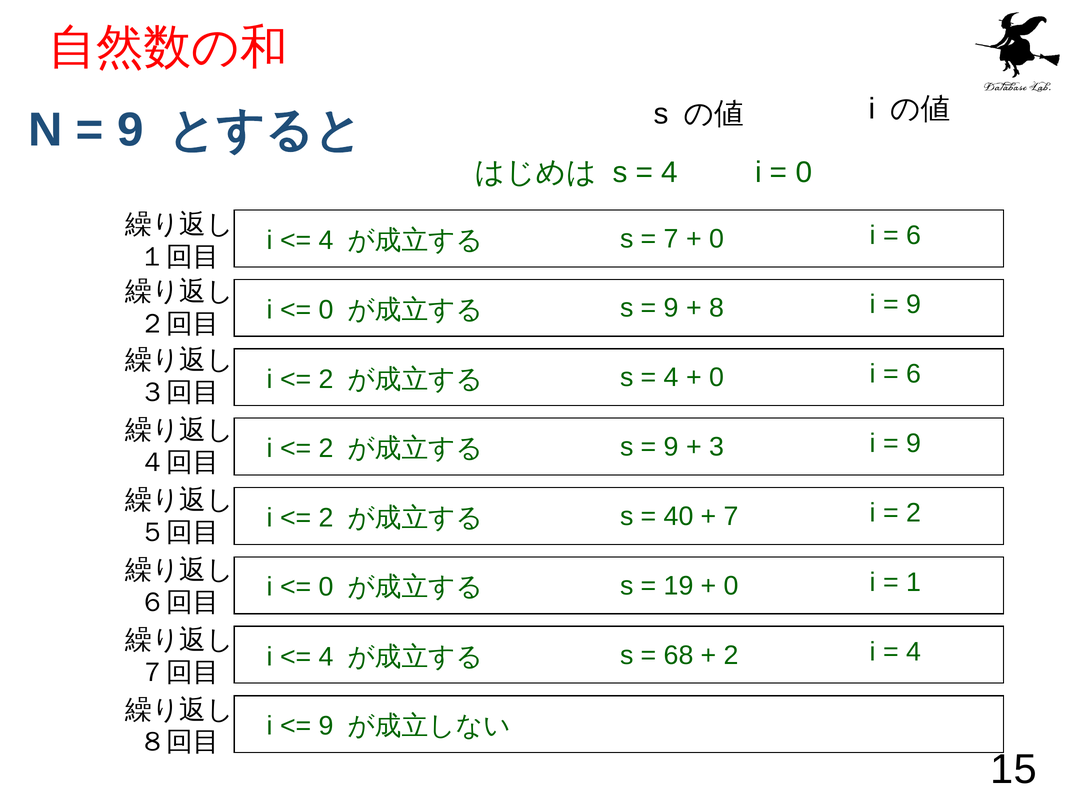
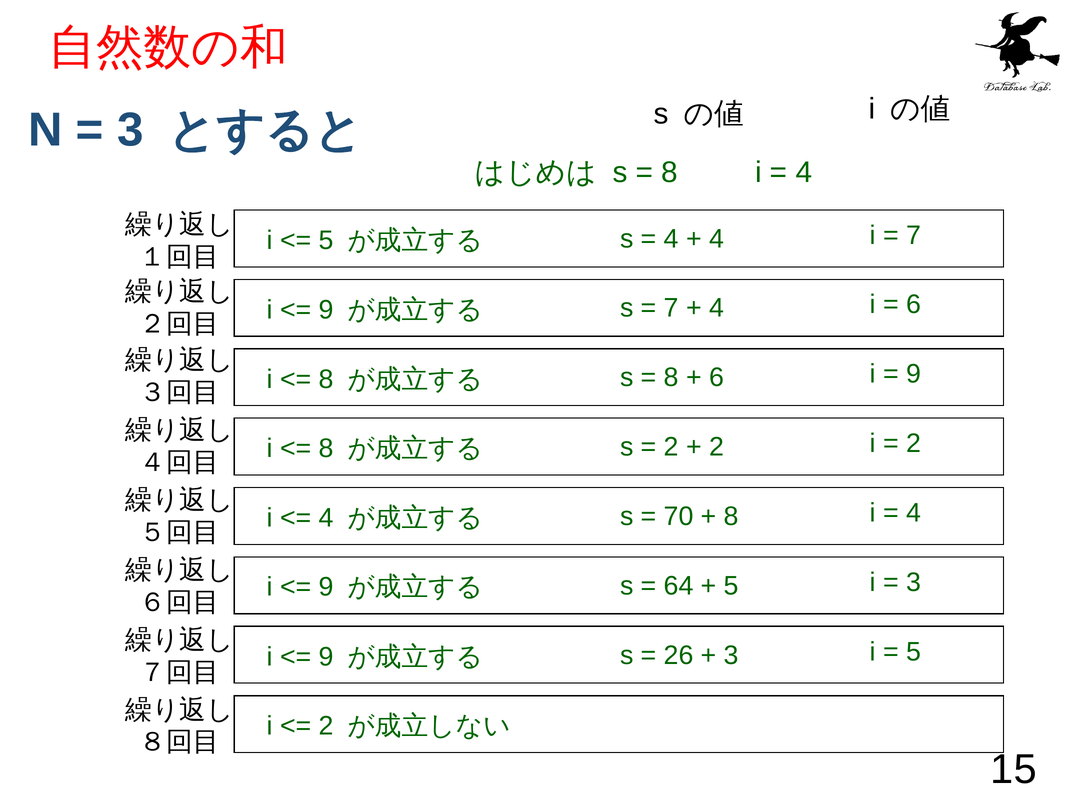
9: 9 -> 3 (130, 130)
4: 4 -> 8 (670, 172)
0: 0 -> 4 (804, 172)
6: 6 -> 7 (914, 235)
4: 4 -> 5 (326, 240)
7: 7 -> 4 (671, 239)
0: 0 -> 4 (717, 239)
9: 9 -> 6 (914, 304)
0: 0 -> 9 (326, 310)
9: 9 -> 7 (671, 308)
8: 8 -> 4 (717, 308)
6: 6 -> 9 (914, 374)
2: 2 -> 8 (326, 379)
4: 4 -> 8 (671, 377)
0: 0 -> 6 (717, 377)
9: 9 -> 2 (914, 443)
2: 2 -> 8 (326, 448)
9: 9 -> 2 (671, 446)
3: 3 -> 2 (717, 446)
2: 2 -> 4 (914, 512)
2: 2 -> 4 (326, 517)
40: 40 -> 70 (679, 516)
7: 7 -> 8 (731, 516)
1: 1 -> 3 (914, 582)
0: 0 -> 9 (326, 587)
19: 19 -> 64 (679, 585)
0: 0 -> 5 (731, 585)
4: 4 -> 5 (914, 651)
4: 4 -> 9 (326, 656)
68: 68 -> 26 (679, 655)
2: 2 -> 3 (731, 655)
9: 9 -> 2 (326, 725)
